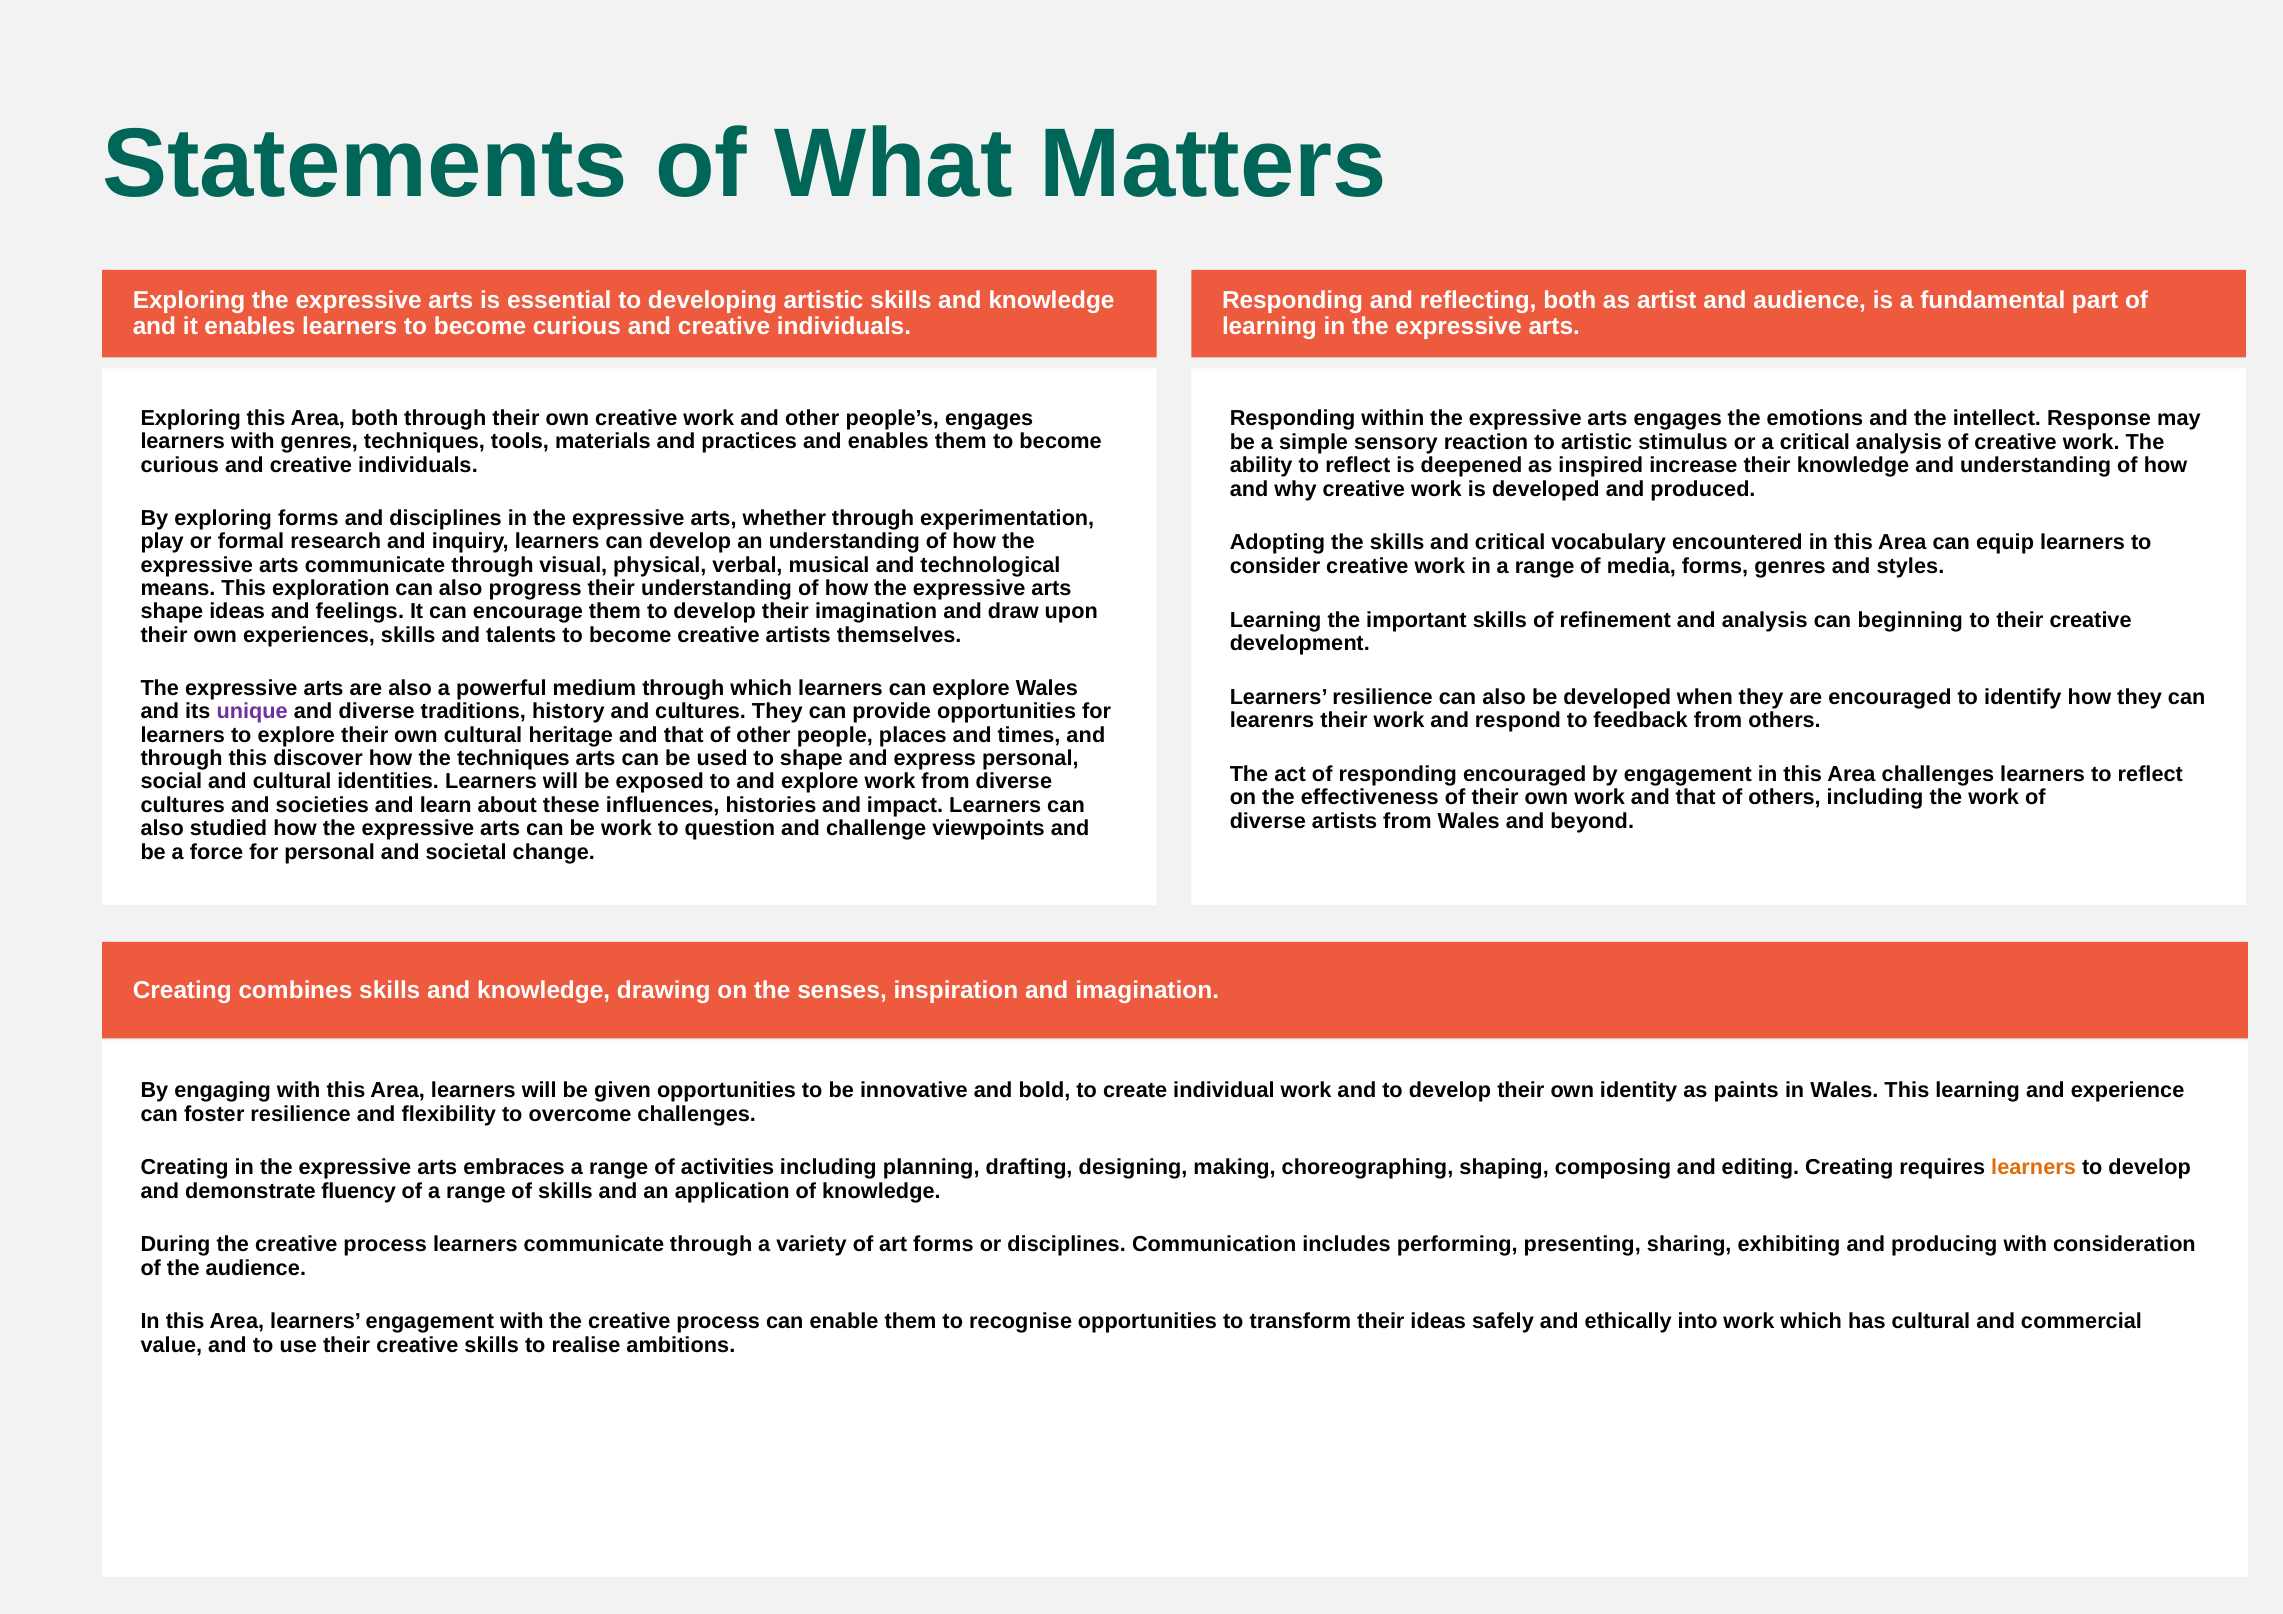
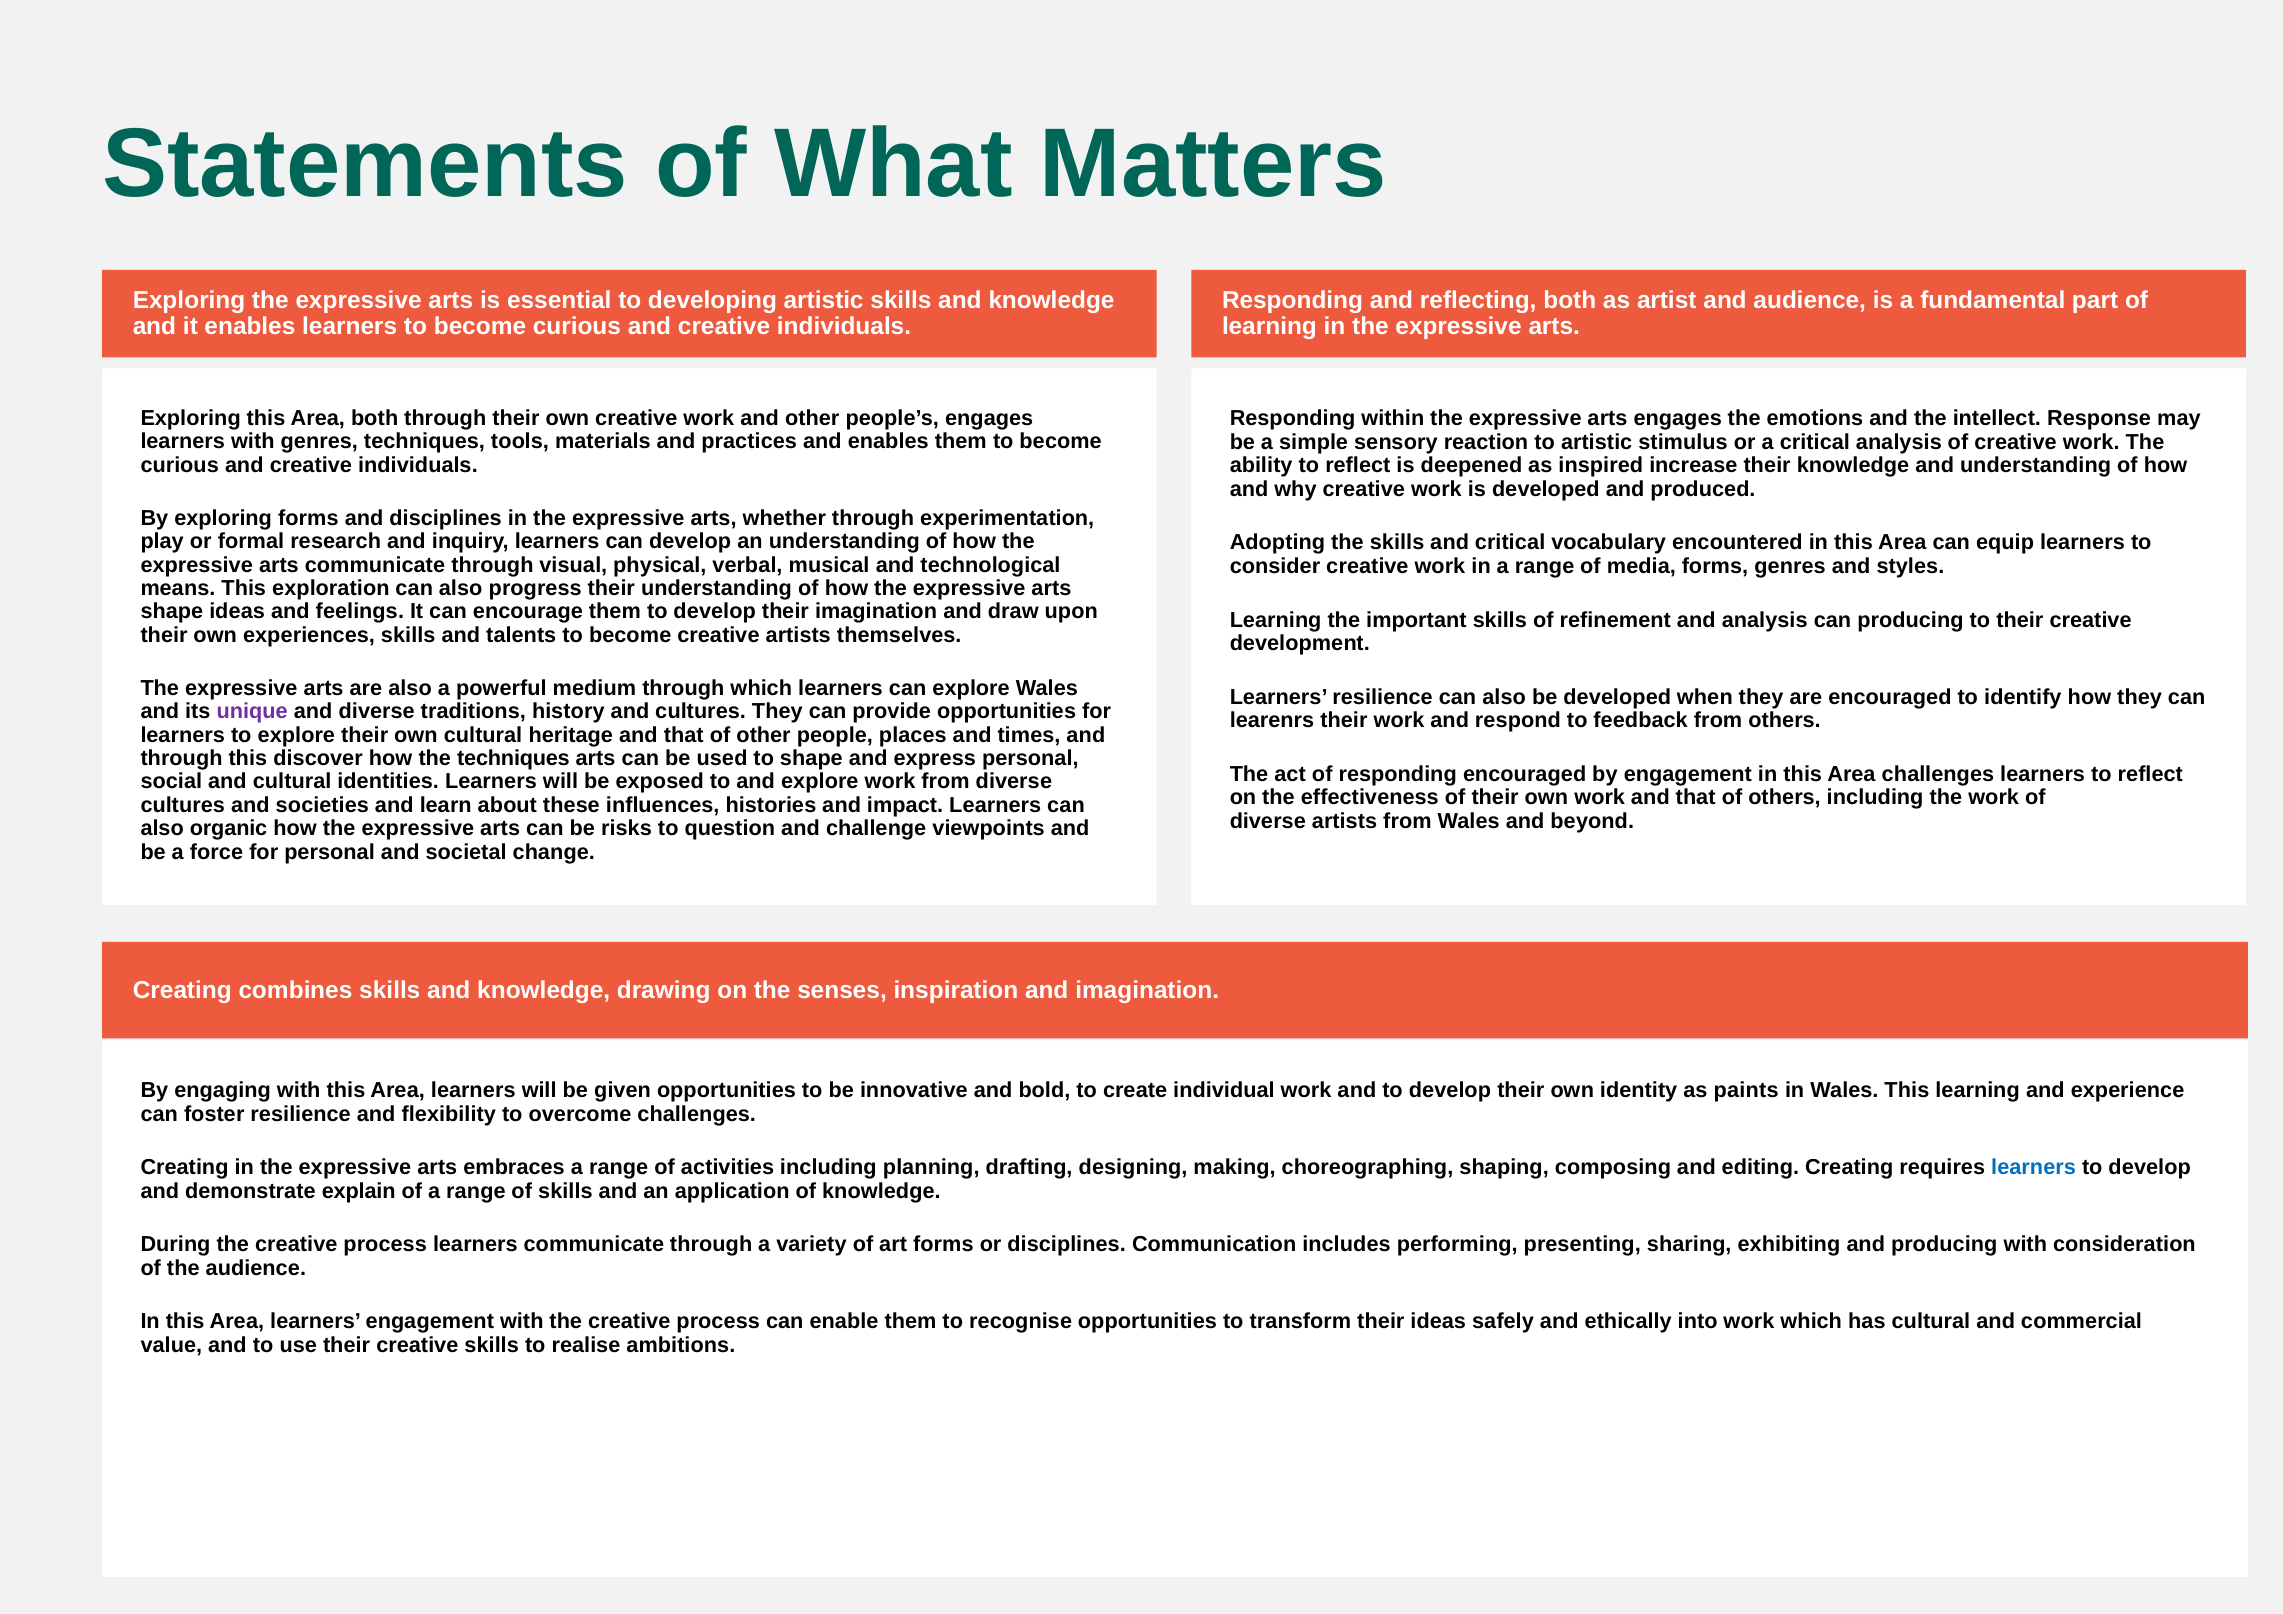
can beginning: beginning -> producing (1910, 620)
studied: studied -> organic (229, 829)
be work: work -> risks (626, 829)
learners colour: orange -> blue (2034, 1168)
fluency: fluency -> explain (359, 1191)
